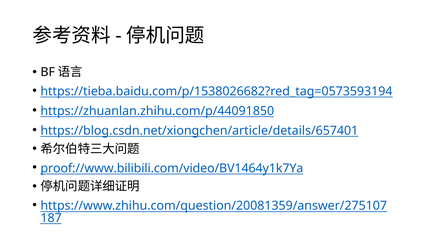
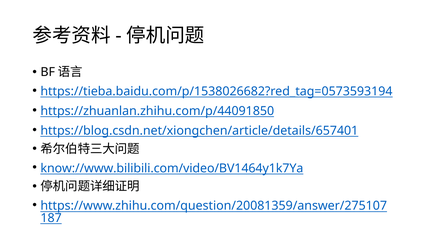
proof://www.bilibili.com/video/BV1464y1k7Ya: proof://www.bilibili.com/video/BV1464y1k7Ya -> know://www.bilibili.com/video/BV1464y1k7Ya (172, 168)
